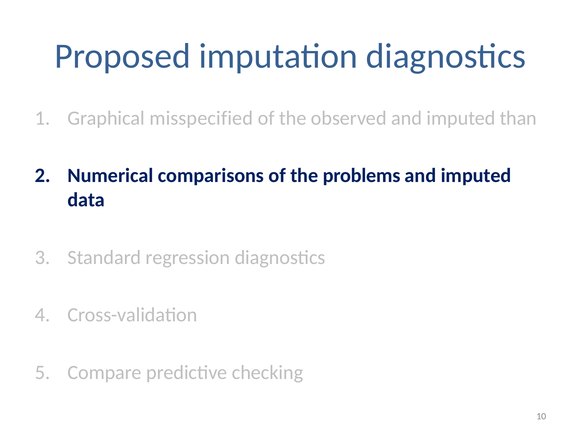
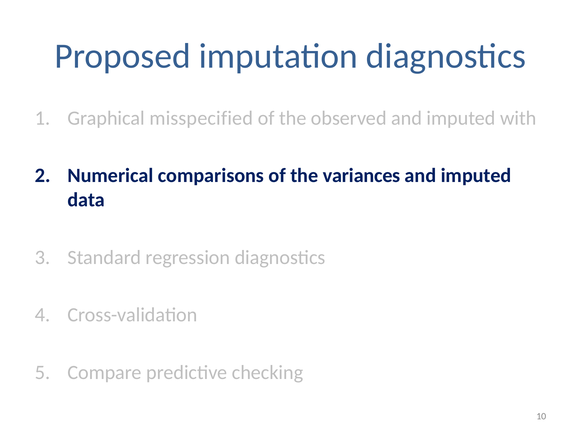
than: than -> with (518, 118)
problems: problems -> variances (362, 176)
